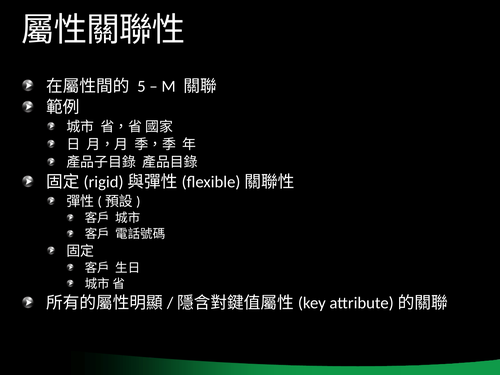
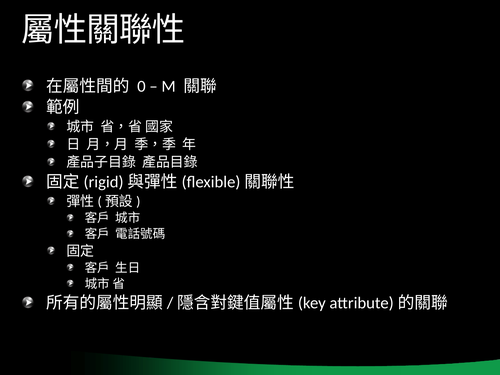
5: 5 -> 0 (141, 86)
